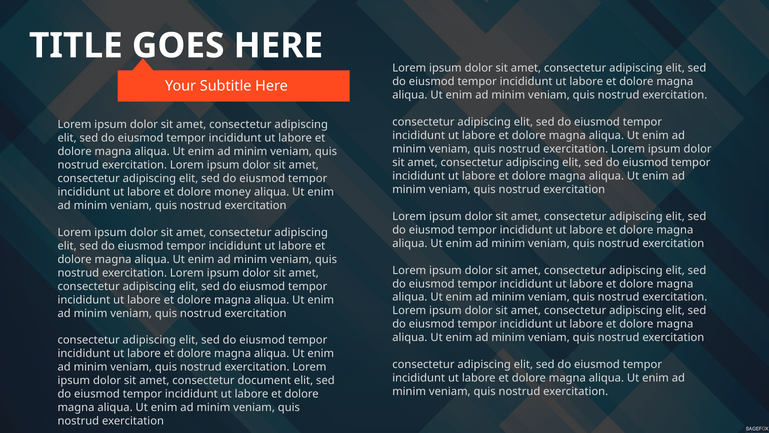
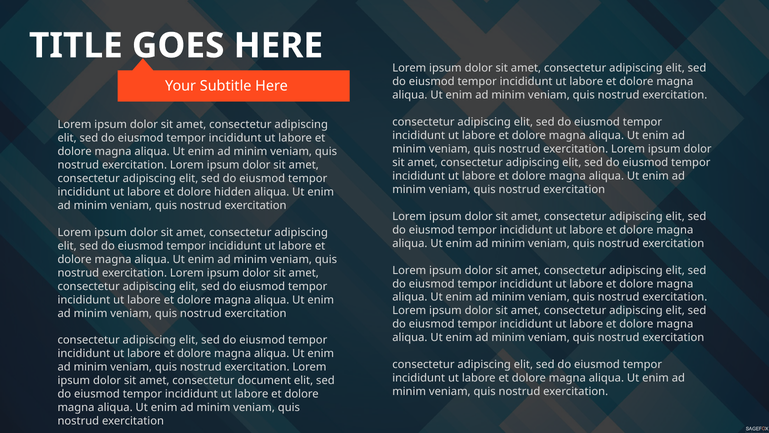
money: money -> hidden (233, 192)
